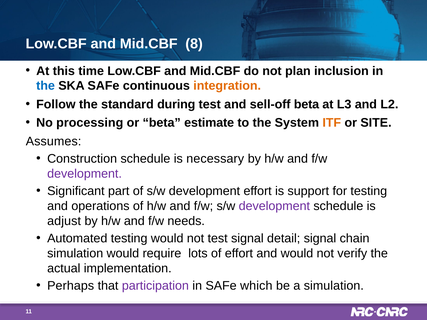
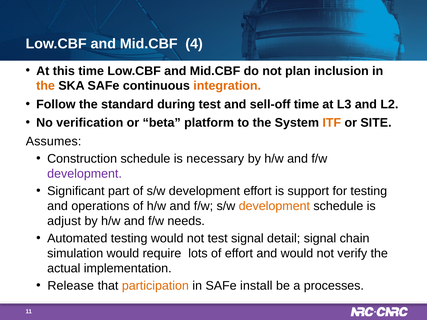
8: 8 -> 4 (194, 44)
the colour: blue -> orange (46, 86)
sell-off beta: beta -> time (307, 104)
processing: processing -> verification (90, 123)
estimate: estimate -> platform (209, 123)
development colour: purple -> orange (274, 206)
Perhaps: Perhaps -> Release (71, 286)
participation colour: purple -> orange (155, 286)
which: which -> install (256, 286)
a simulation: simulation -> processes (334, 286)
